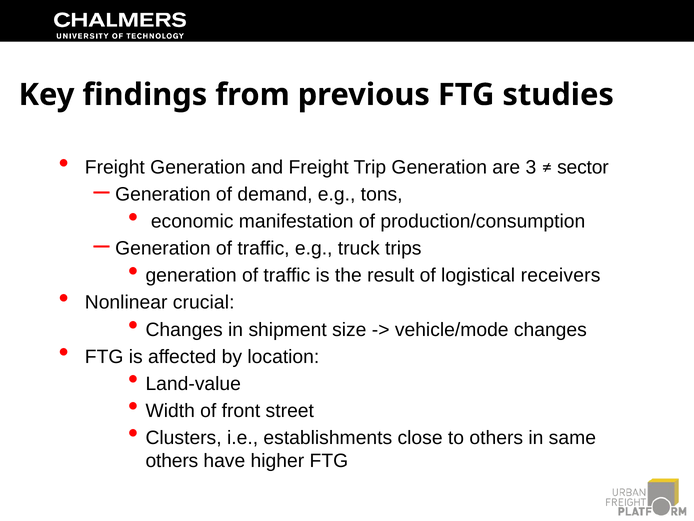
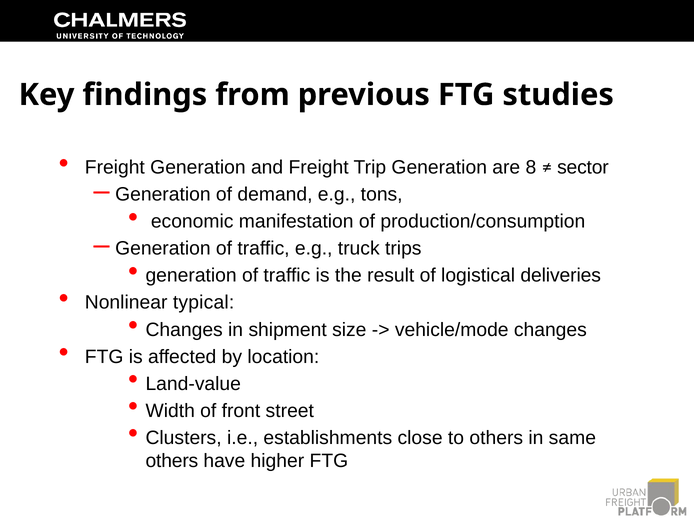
3: 3 -> 8 (531, 167)
receivers: receivers -> deliveries (561, 275)
crucial: crucial -> typical (204, 302)
